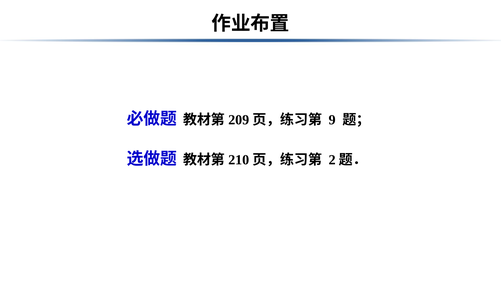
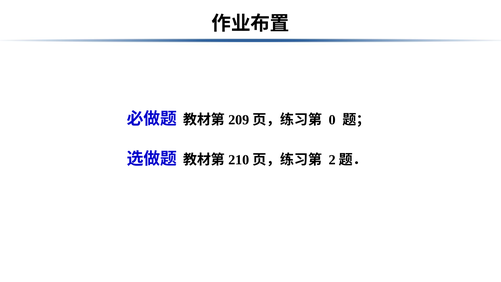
9: 9 -> 0 (332, 120)
